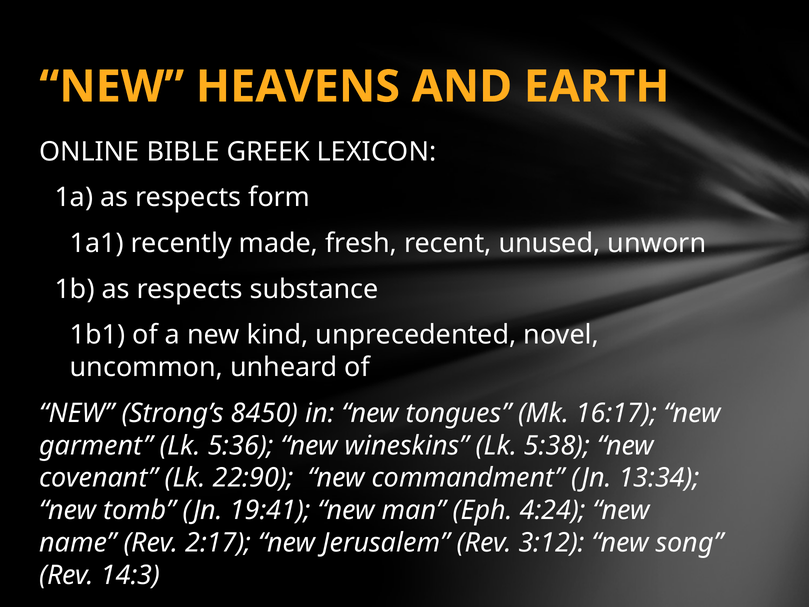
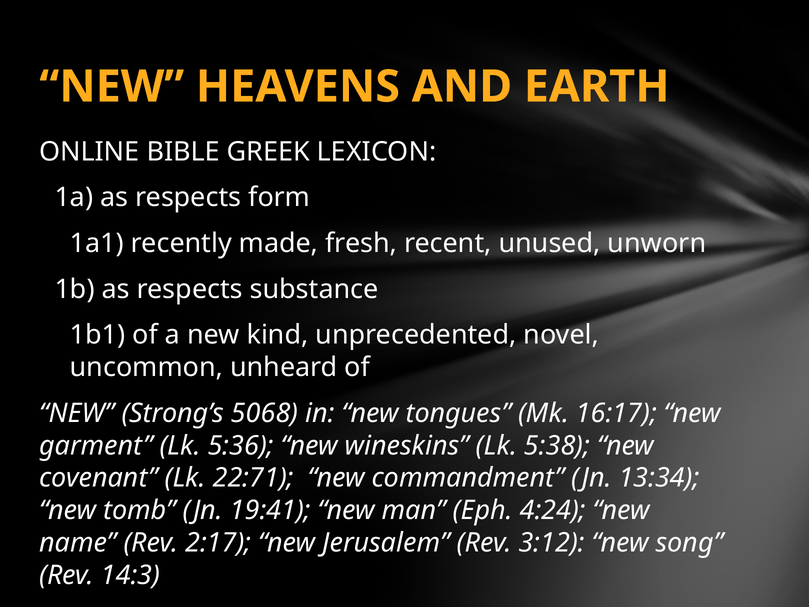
8450: 8450 -> 5068 (265, 413)
22:90: 22:90 -> 22:71 (253, 478)
